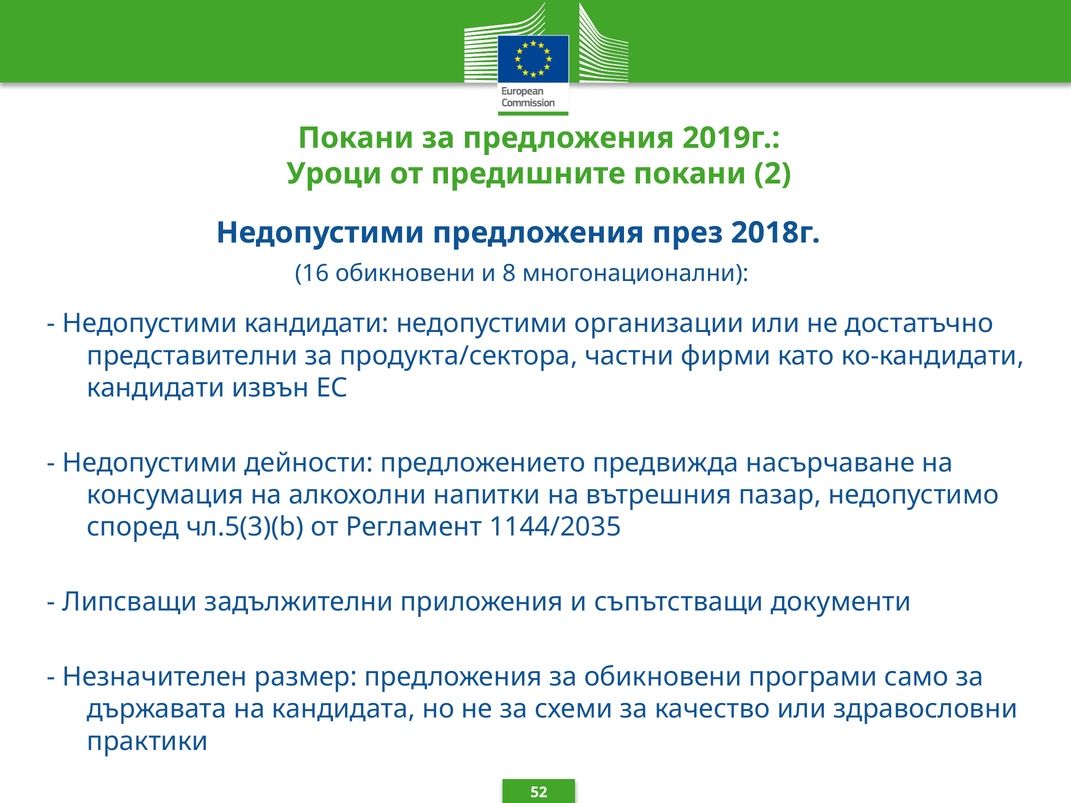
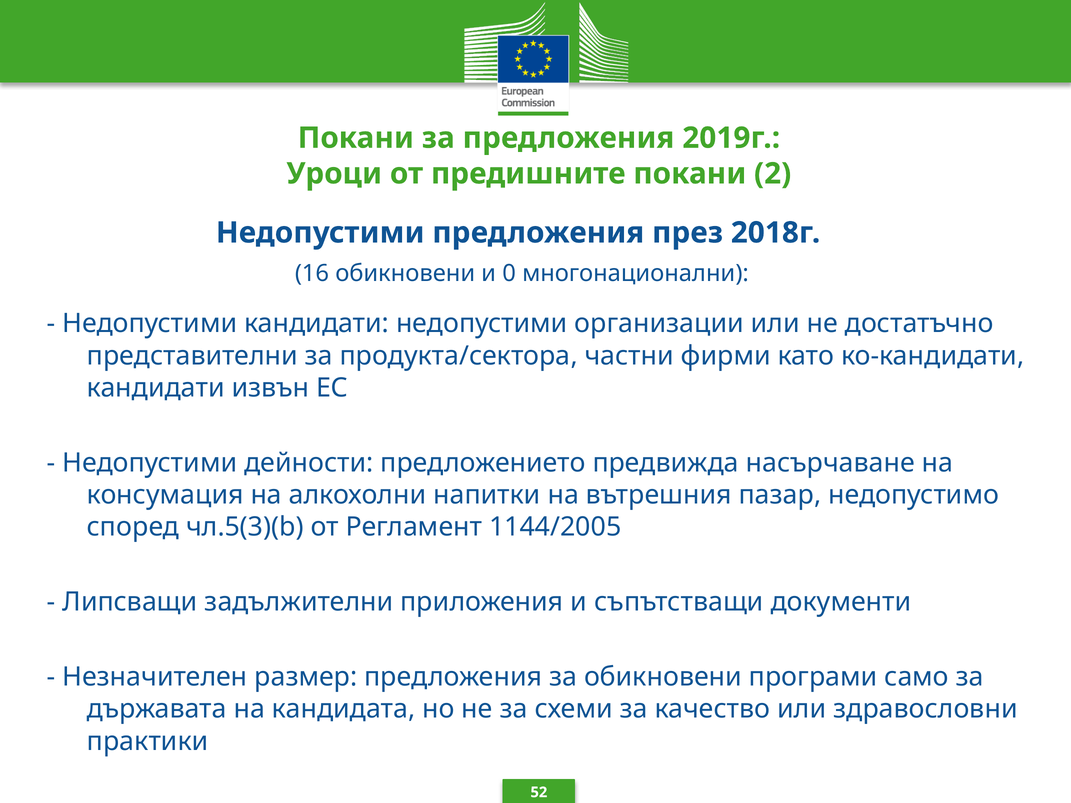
8: 8 -> 0 (509, 273)
1144/2035: 1144/2035 -> 1144/2005 (555, 527)
